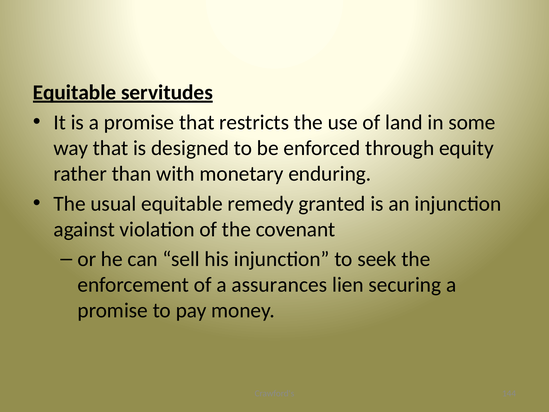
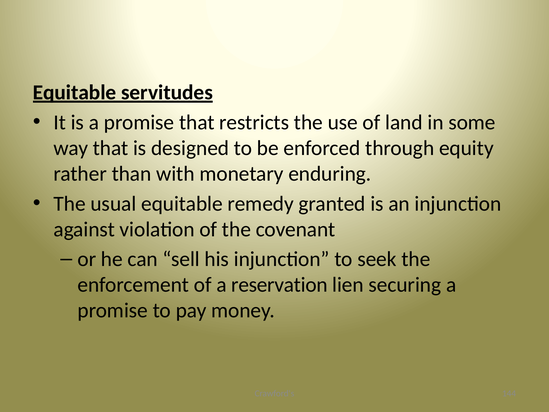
assurances: assurances -> reservation (279, 285)
